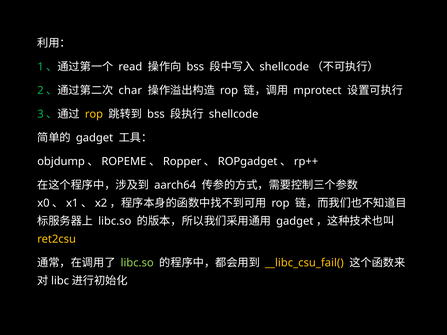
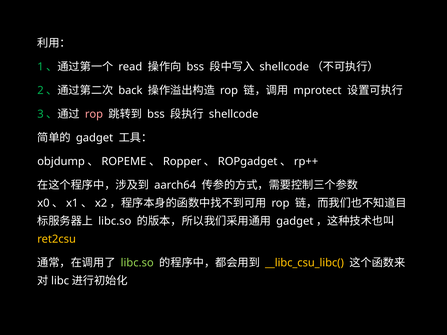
char: char -> back (130, 90)
rop colour: yellow -> pink (94, 114)
__libc_csu_fail(: __libc_csu_fail( -> __libc_csu_libc( (304, 263)
